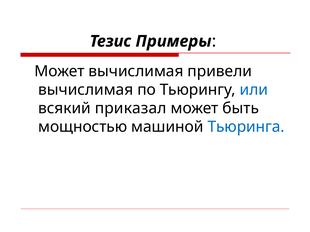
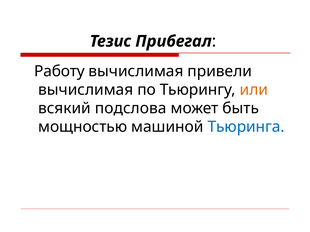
Примеры: Примеры -> Прибегал (174, 41)
Может: Может -> Работу (59, 71)
или colour: blue -> orange (254, 90)
приказал: приказал -> подслова (131, 109)
